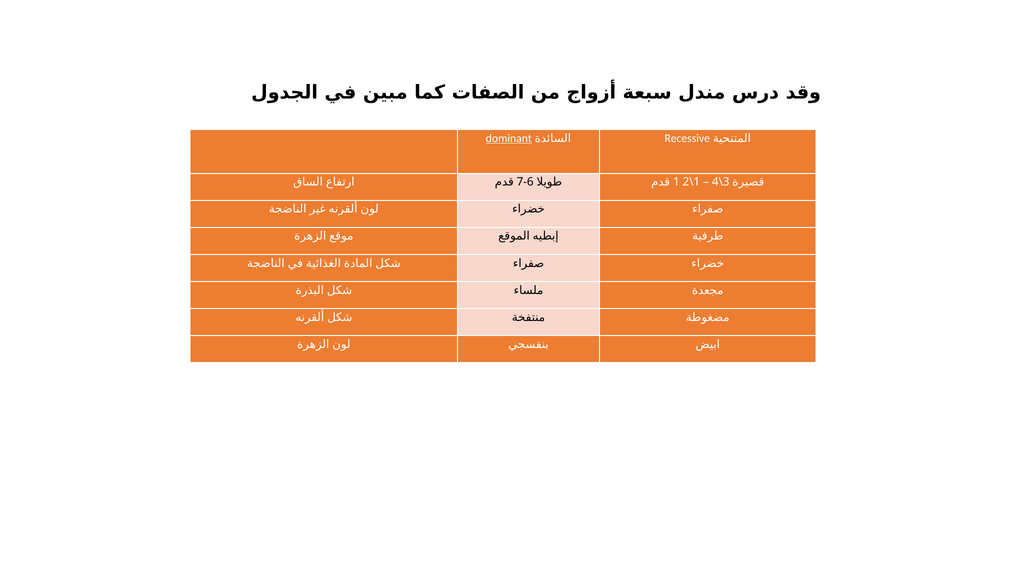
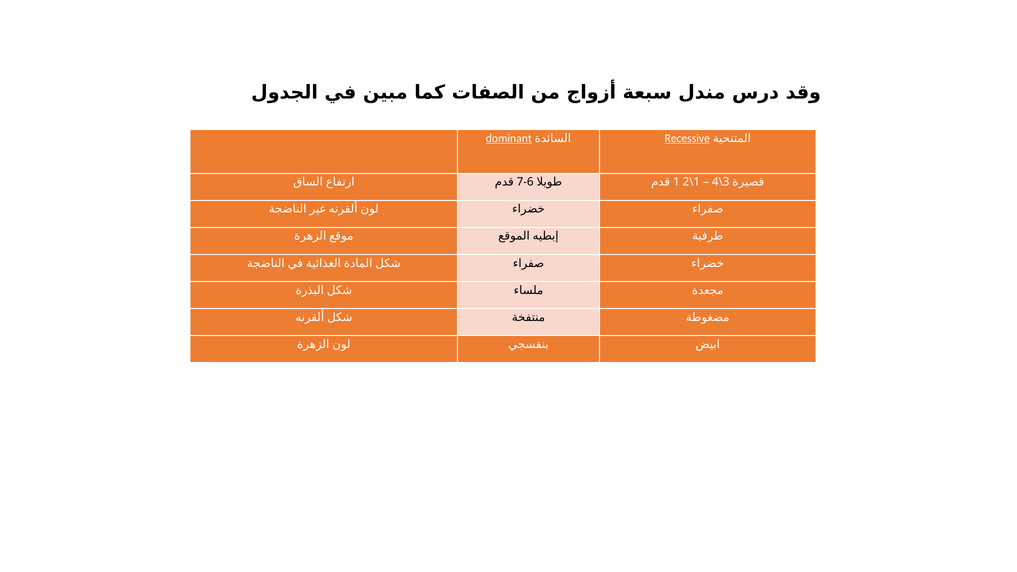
Recessive underline: none -> present (687, 138)
